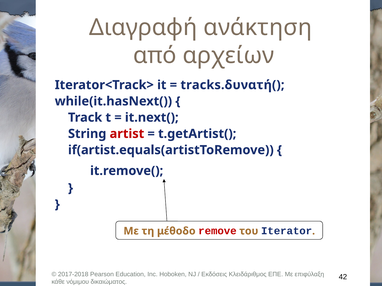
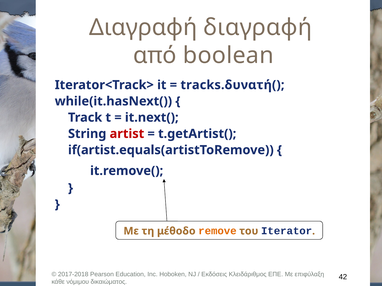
Διαγραφή ανάκτηση: ανάκτηση -> διαγραφή (258, 27)
αρχείων: αρχείων -> boolean (228, 55)
remove colour: red -> orange (217, 231)
